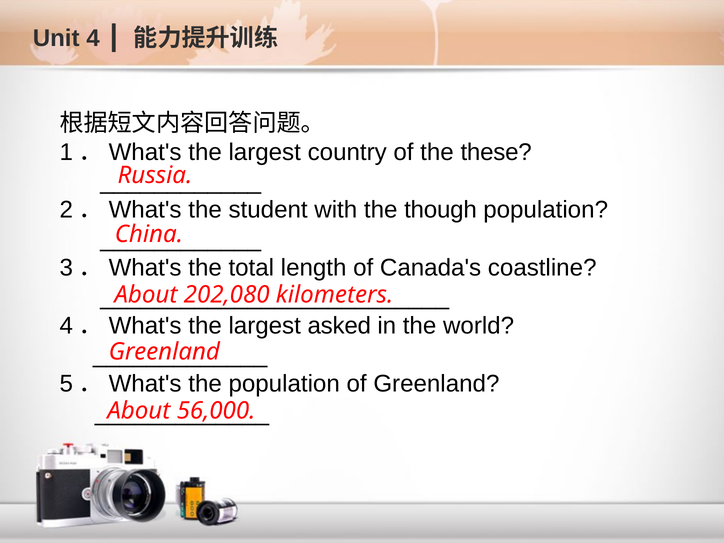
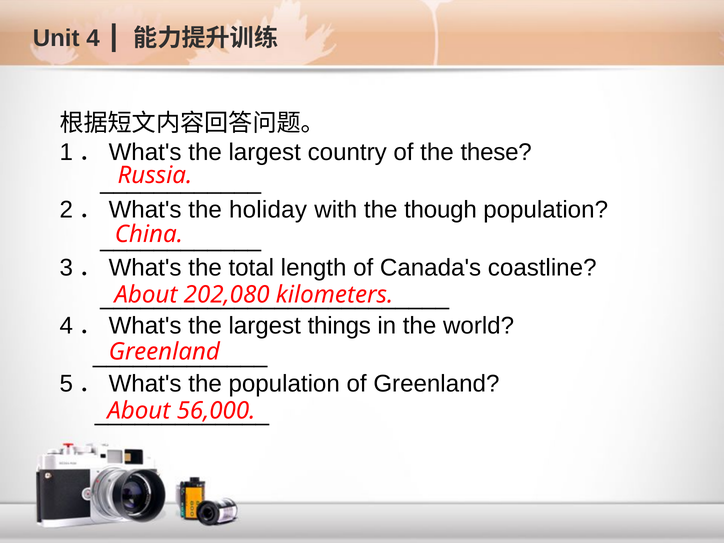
student: student -> holiday (268, 210)
asked: asked -> things (339, 326)
